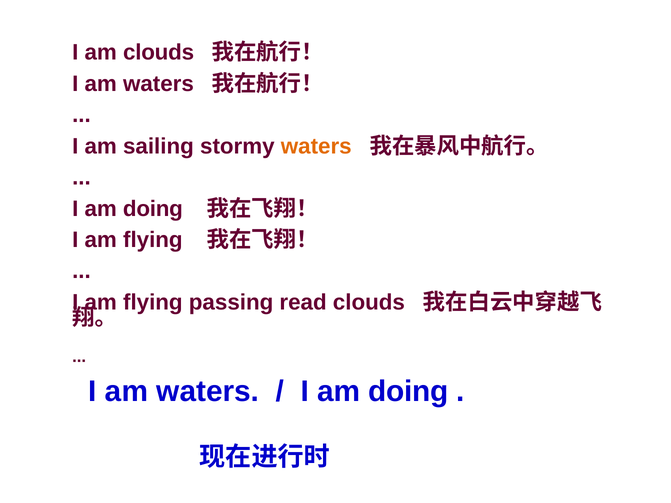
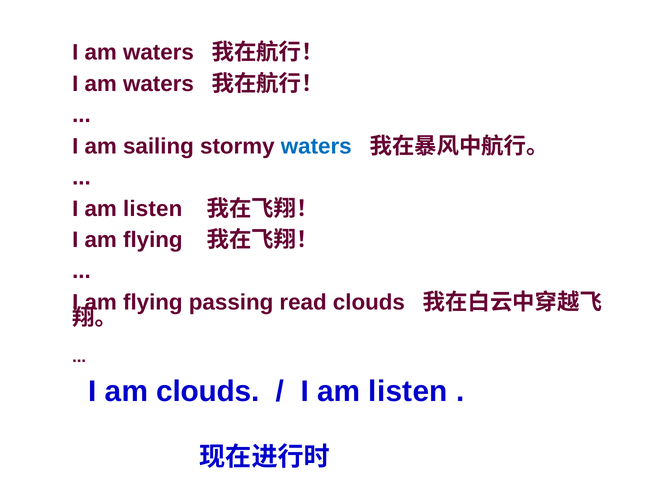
clouds: clouds -> waters (158, 53)
waters colour: orange -> blue (316, 146)
doing: doing -> listen (153, 209)
waters: waters -> clouds (208, 391)
doing: doing -> listen (408, 391)
